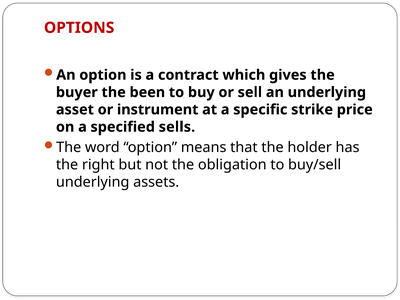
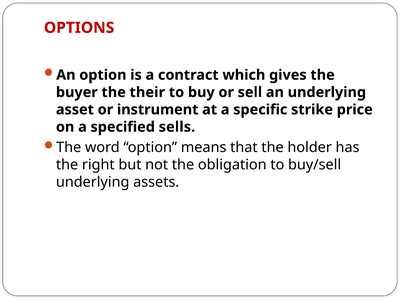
been: been -> their (147, 92)
